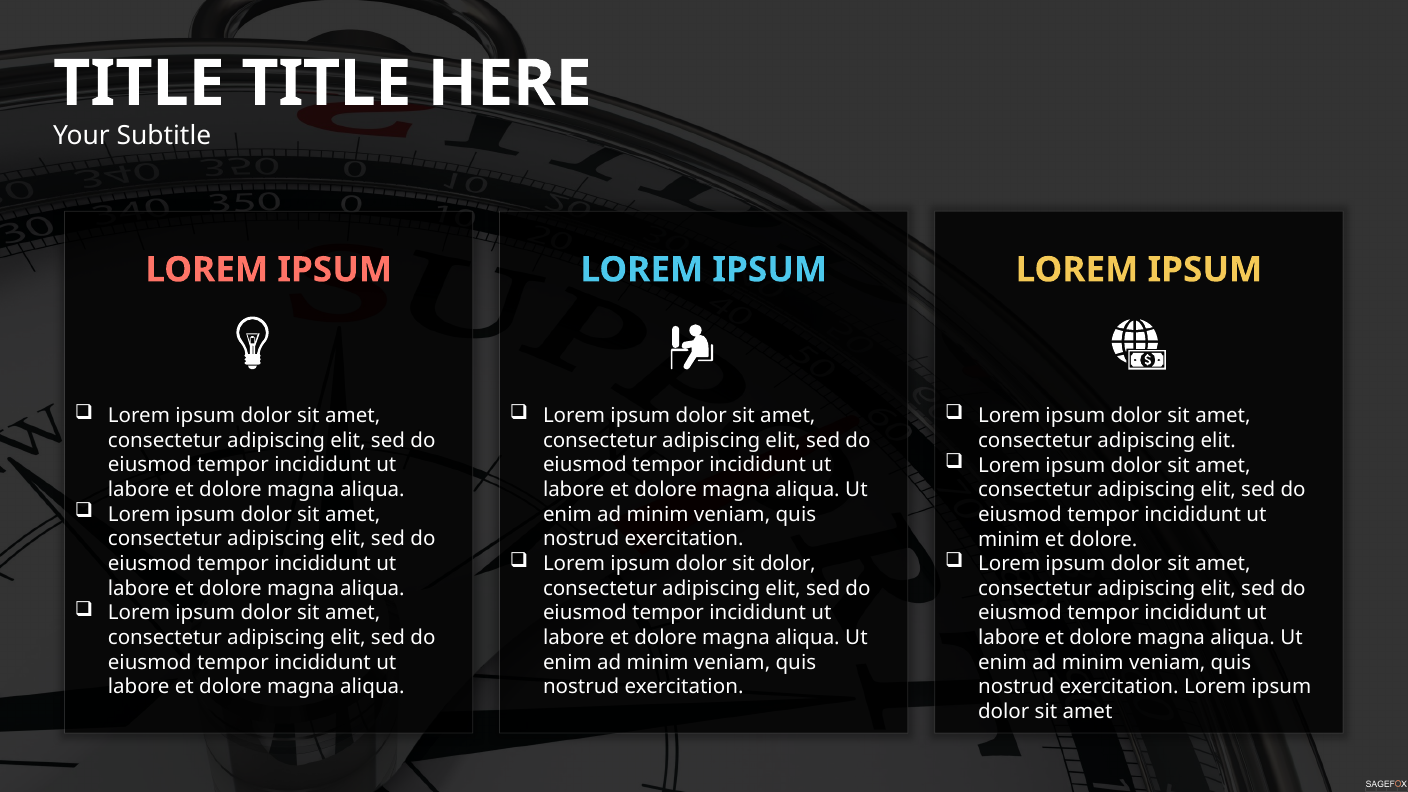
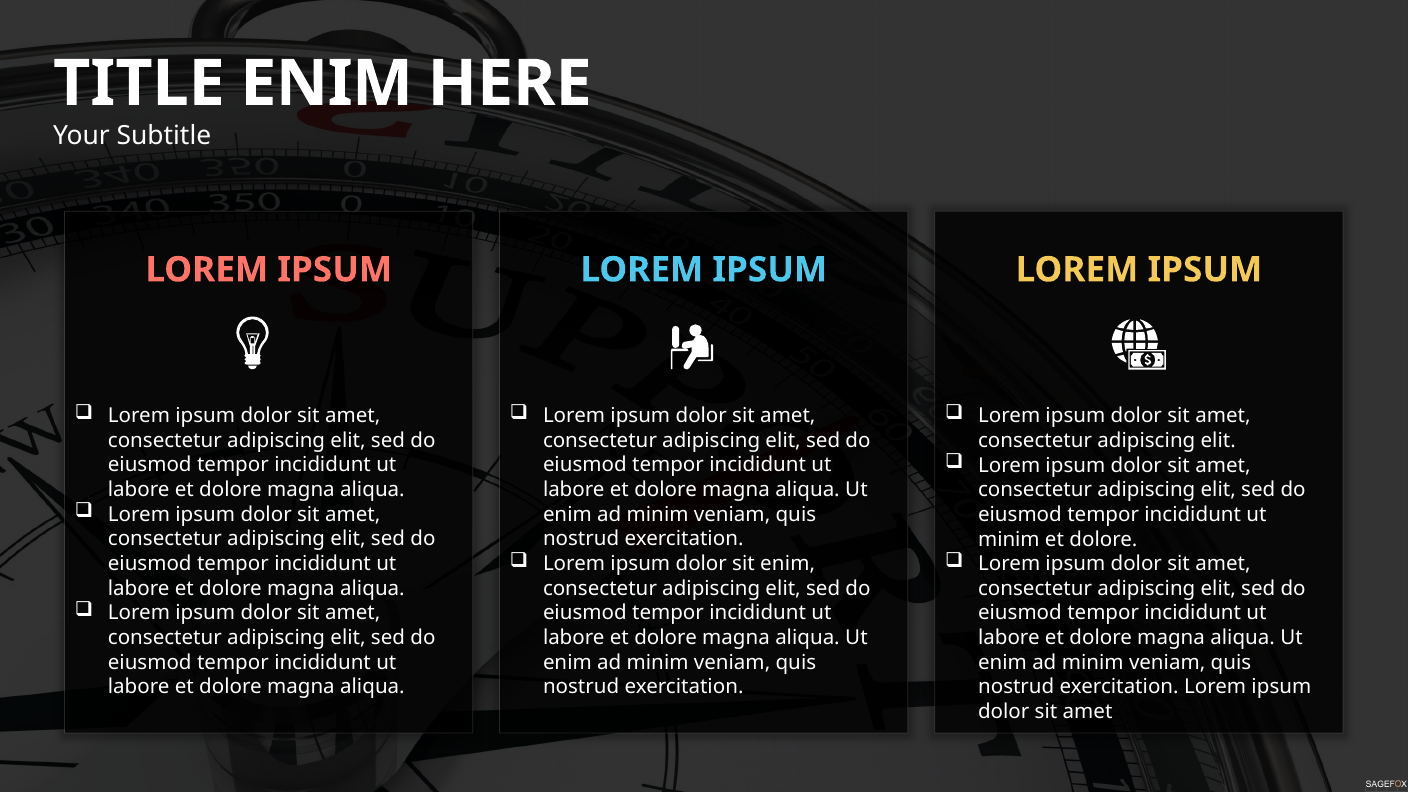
TITLE: TITLE -> ENIM (327, 84)
sit dolor: dolor -> enim (788, 564)
